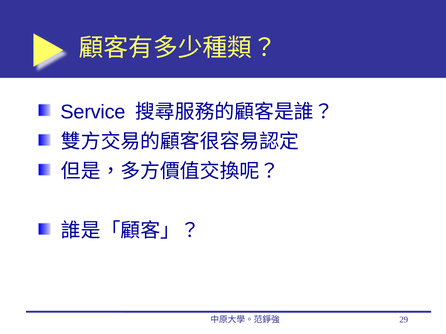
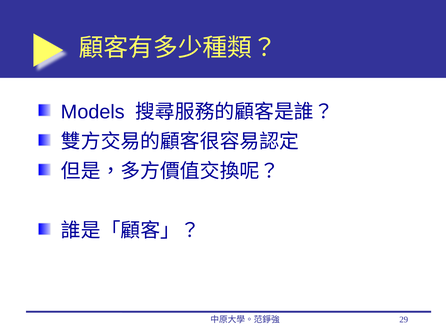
Service: Service -> Models (93, 112)
